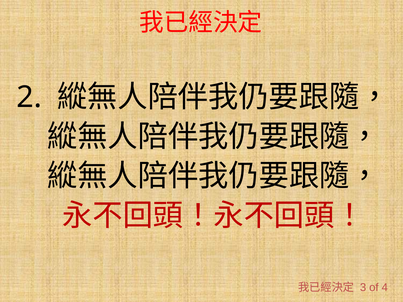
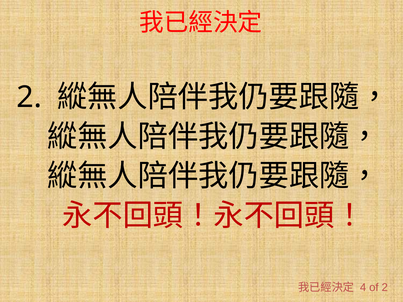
3: 3 -> 4 (363, 288)
of 4: 4 -> 2 (385, 288)
